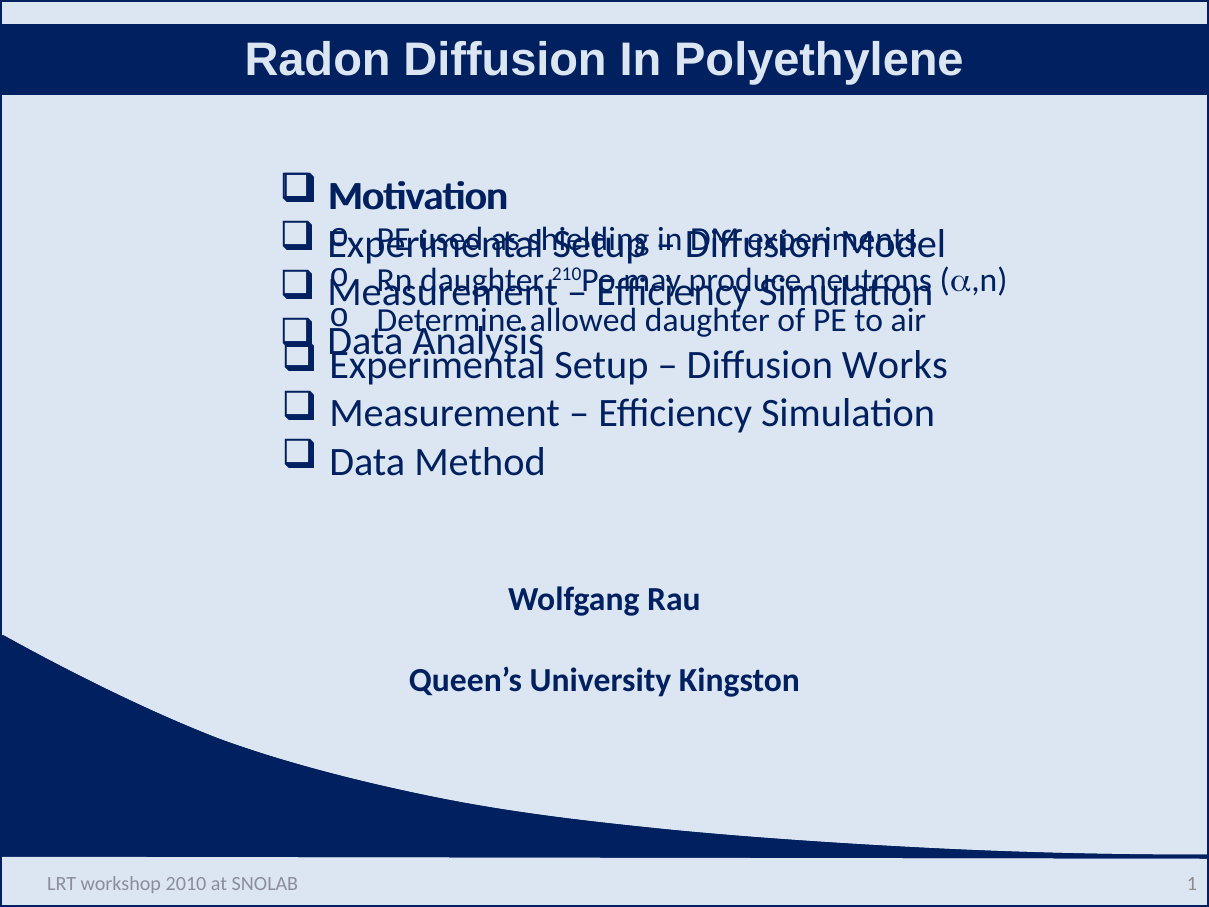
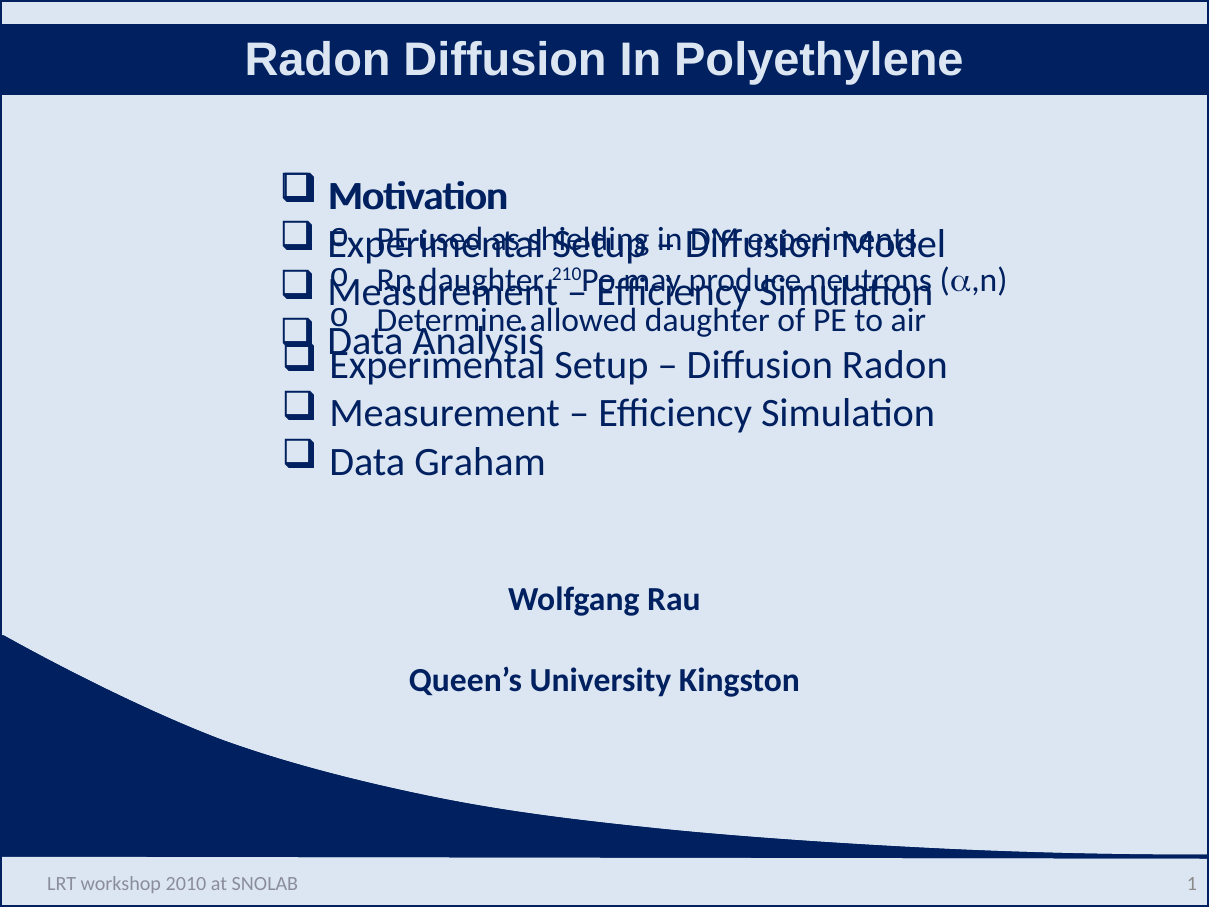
Diffusion Works: Works -> Radon (895, 365)
Method: Method -> Graham (480, 462)
